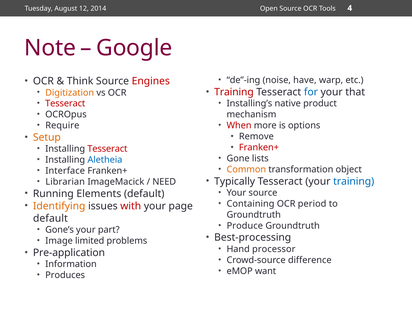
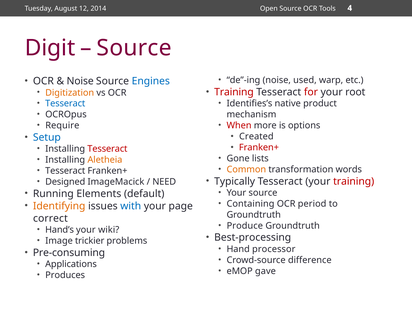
Note: Note -> Digit (50, 48)
Google: Google -> Source (134, 48)
have: have -> used (305, 80)
Think: Think -> Noise (80, 81)
Engines colour: red -> blue (151, 81)
for colour: blue -> red (311, 92)
that: that -> root (355, 92)
Tesseract colour: red -> blue (65, 104)
Installing’s: Installing’s -> Identifies’s (249, 104)
Remove: Remove -> Created (256, 137)
Setup colour: orange -> blue (47, 137)
Aletheia colour: blue -> orange (105, 160)
object: object -> words (349, 170)
Interface: Interface -> Tesseract (65, 171)
training colour: blue -> red (354, 181)
Librarian: Librarian -> Designed (65, 182)
with colour: red -> blue (131, 206)
default: default -> correct (50, 218)
Gone’s: Gone’s -> Hand’s (60, 230)
part: part -> wiki (109, 230)
limited: limited -> trickier (90, 241)
Pre-application: Pre-application -> Pre-consuming (69, 253)
Information: Information -> Applications (71, 264)
want: want -> gave (265, 271)
